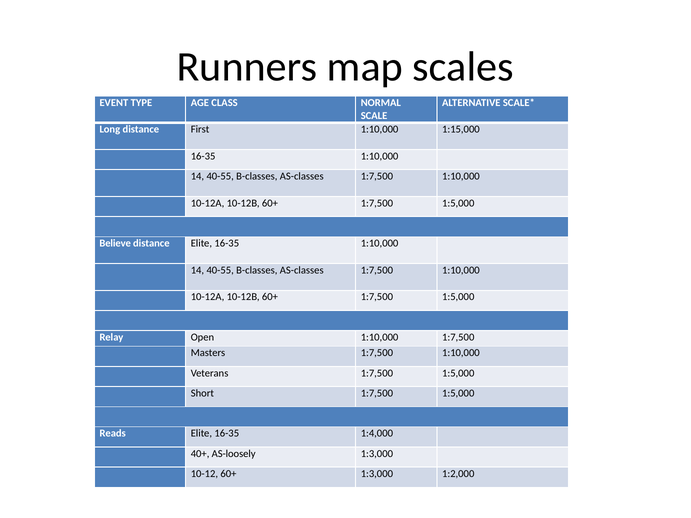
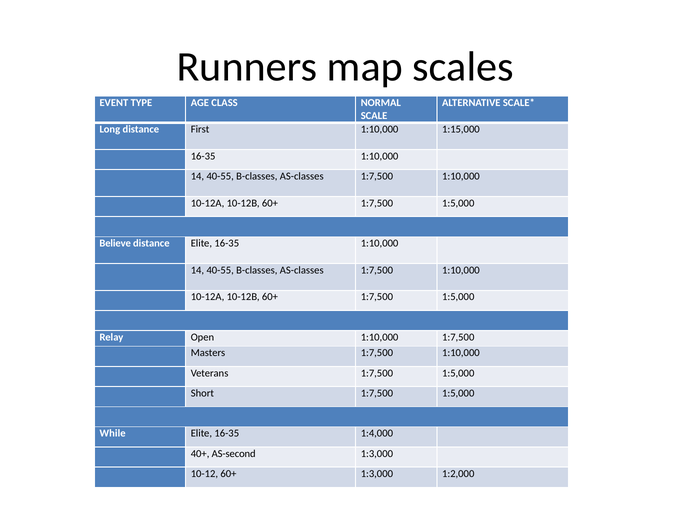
Reads: Reads -> While (113, 434)
AS-loosely: AS-loosely -> AS-second (234, 454)
